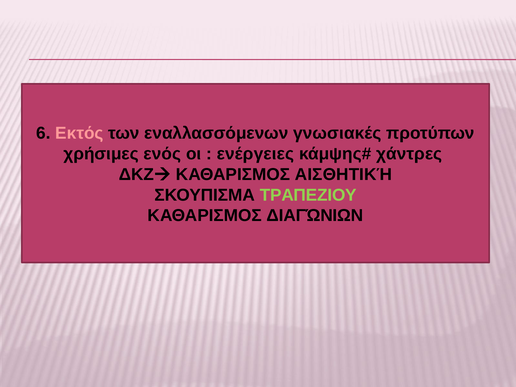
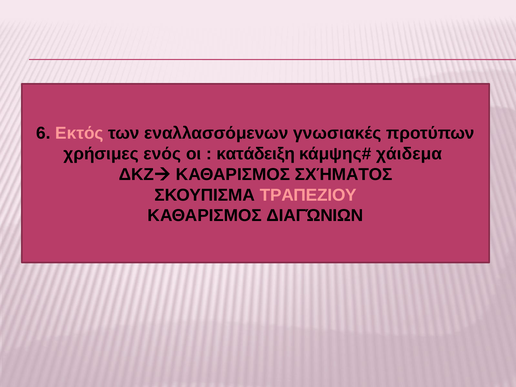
ενέργειες: ενέργειες -> κατάδειξη (256, 154)
χάντρες: χάντρες -> χάιδεμα (409, 154)
ΑΙΣΘΗΤΙΚΉ: ΑΙΣΘΗΤΙΚΉ -> ΣΧΉΜΑΤΟΣ (344, 174)
ΤΡΑΠΕΖΙΟΥ colour: light green -> pink (308, 195)
